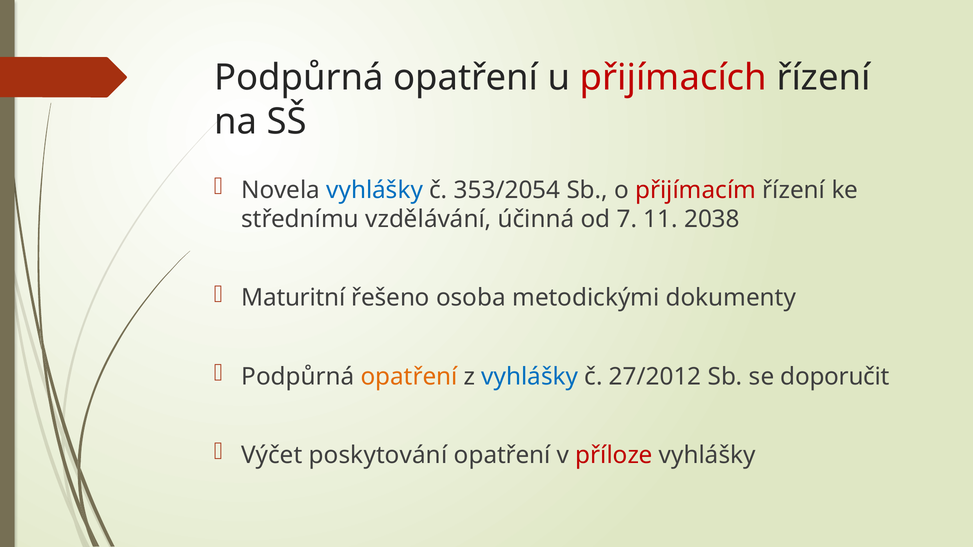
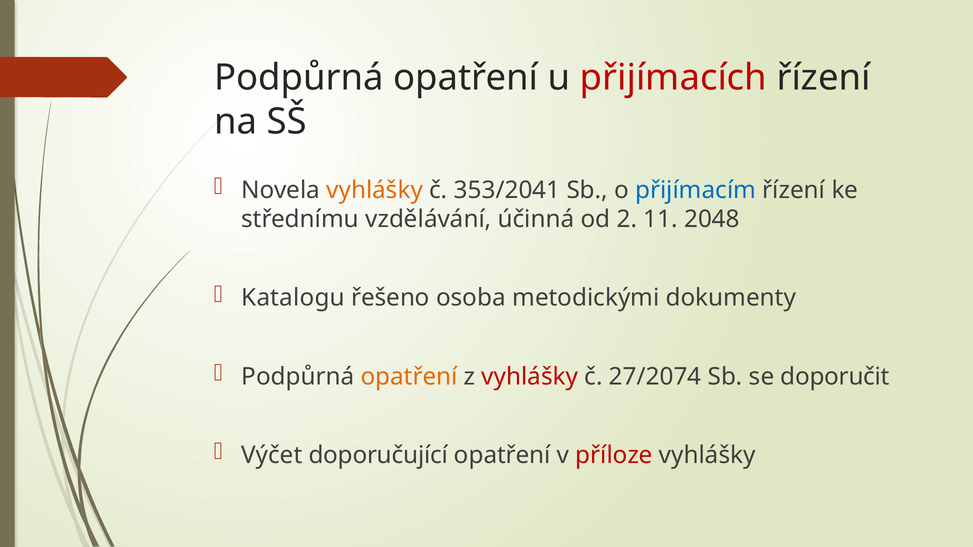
vyhlášky colour: blue -> orange (375, 190)
353/2054: 353/2054 -> 353/2041 (507, 190)
přijímacím colour: red -> blue (696, 190)
7: 7 -> 2 (627, 219)
2038: 2038 -> 2048 (712, 219)
Maturitní: Maturitní -> Katalogu (293, 298)
vyhlášky colour: blue -> red (530, 377)
27/2012: 27/2012 -> 27/2074 (655, 377)
poskytování: poskytování -> doporučující (378, 455)
